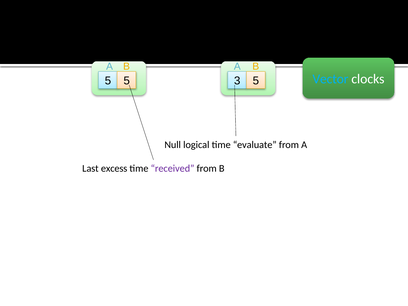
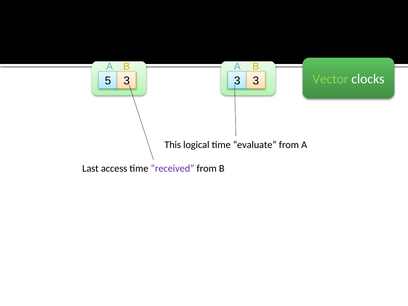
Vector colour: light blue -> light green (330, 79)
5 5: 5 -> 3 (127, 81)
5: 5 -> 3 (256, 81)
Null: Null -> This (173, 145)
excess: excess -> access (114, 169)
